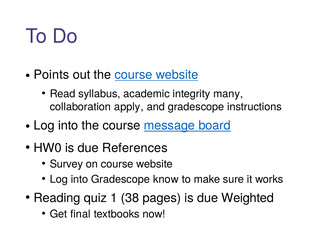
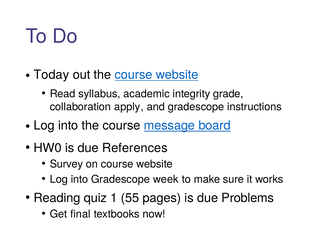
Points: Points -> Today (51, 75)
many: many -> grade (228, 94)
know: know -> week (166, 179)
38: 38 -> 55 (130, 198)
Weighted: Weighted -> Problems (248, 198)
